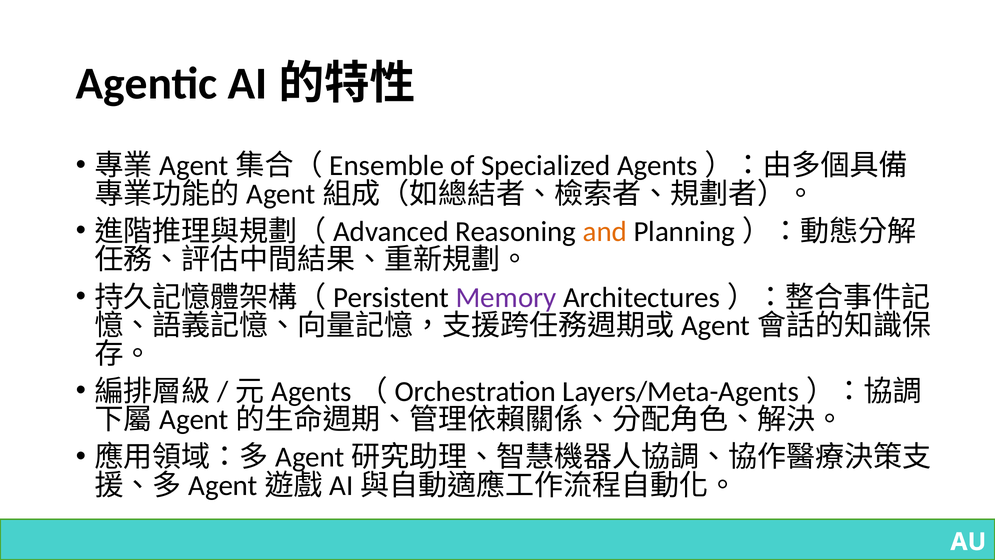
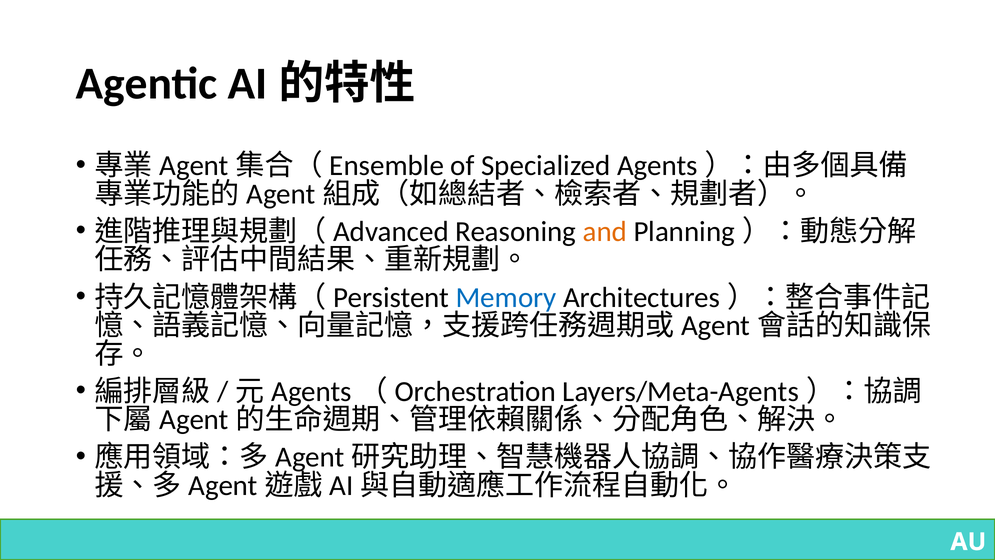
Memory colour: purple -> blue (506, 297)
